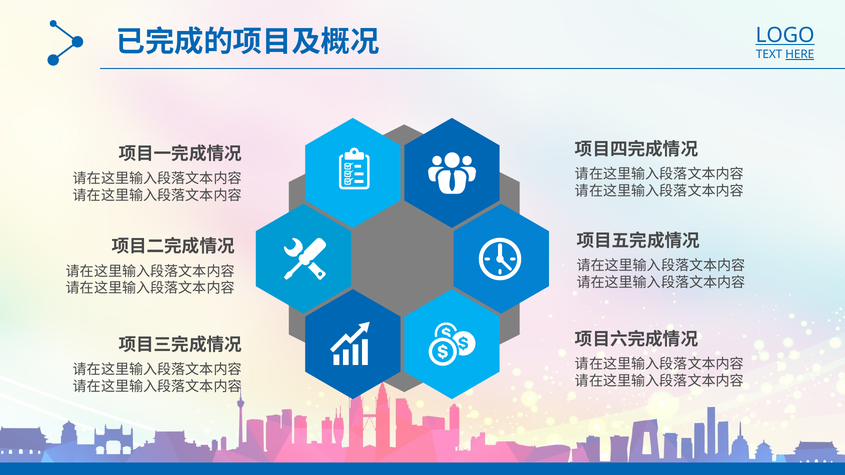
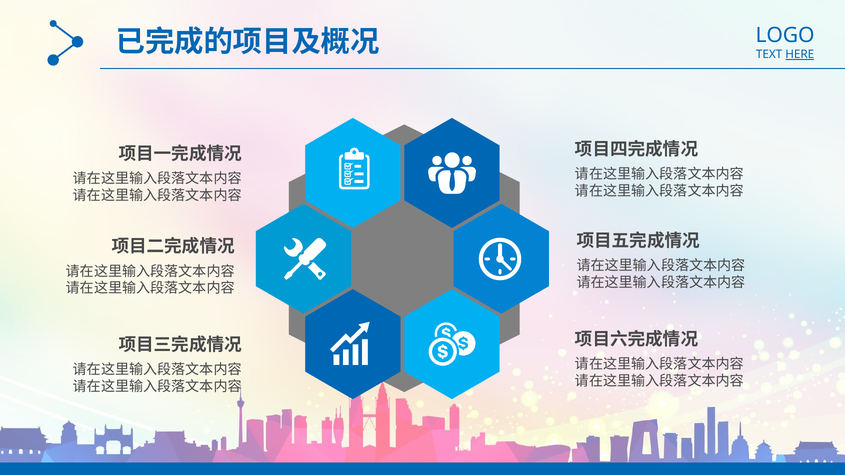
LOGO underline: present -> none (785, 35)
